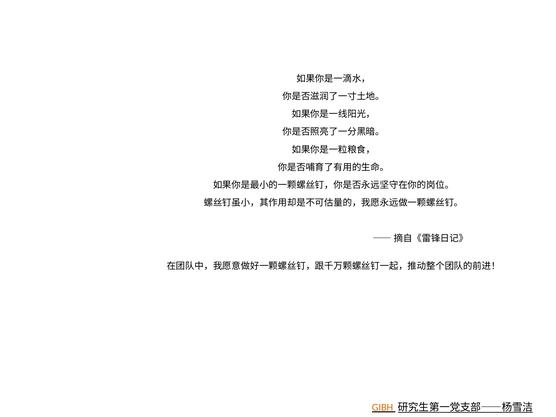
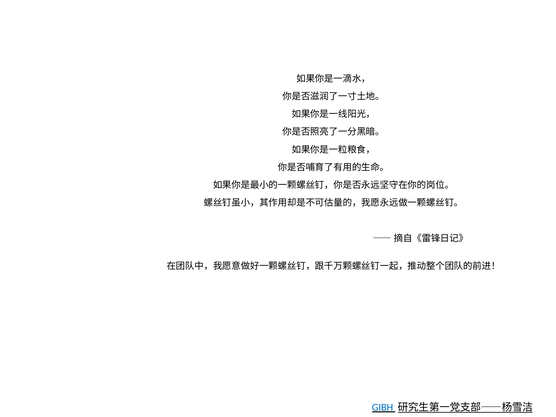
GIBH colour: orange -> blue (383, 407)
